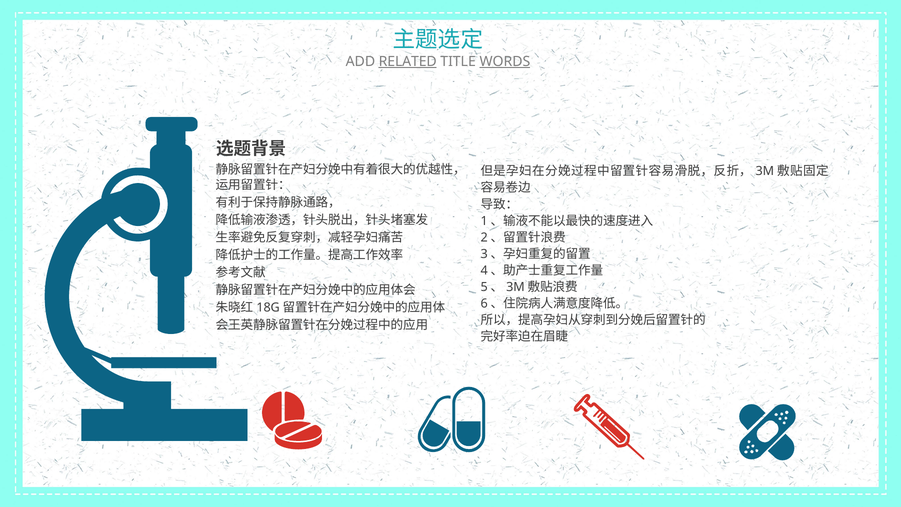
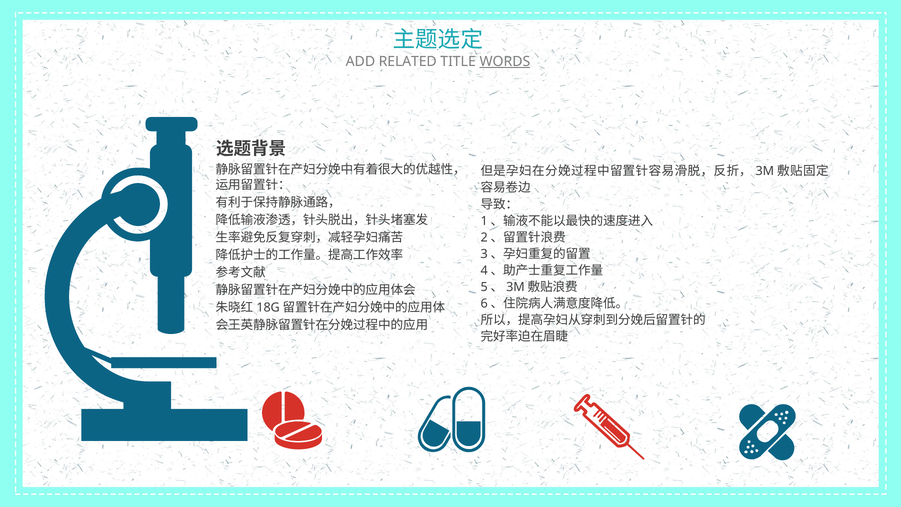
RELATED underline: present -> none (408, 61)
